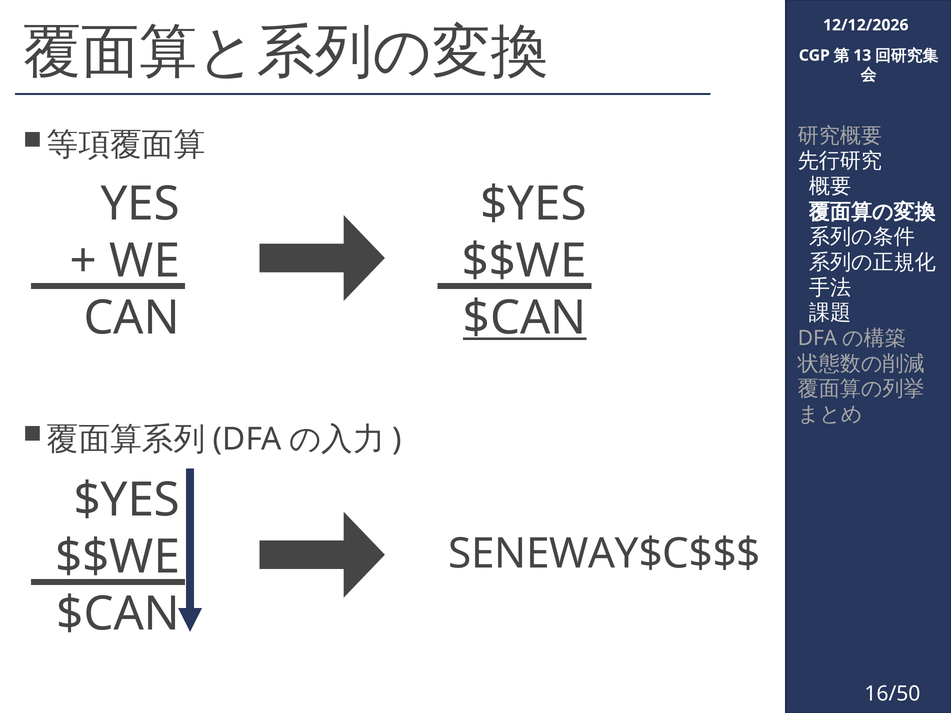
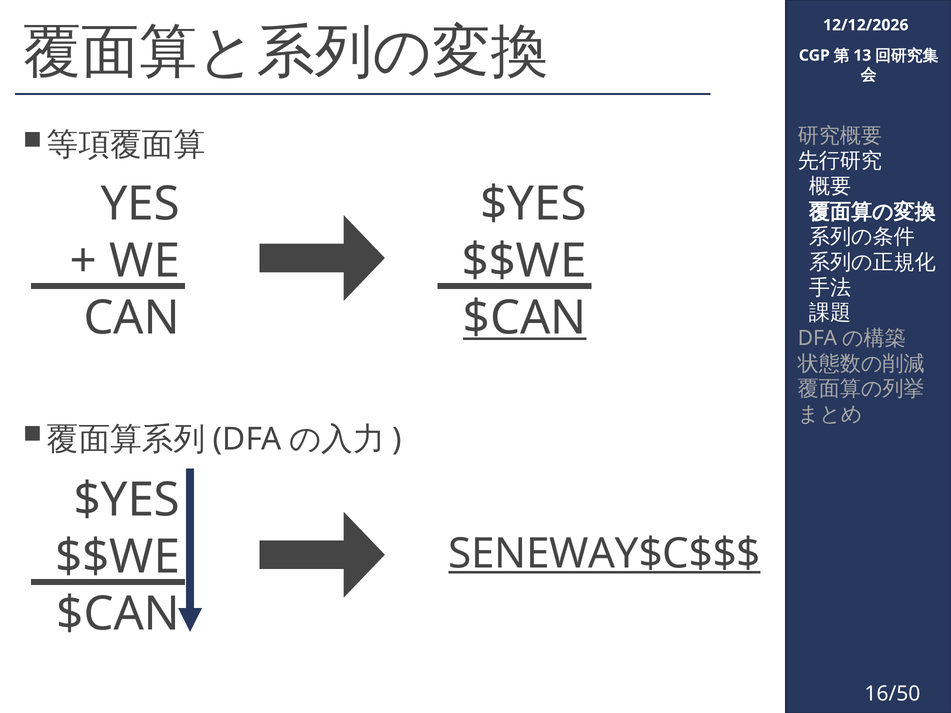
SENEWAY$C$$$ underline: none -> present (605, 554)
